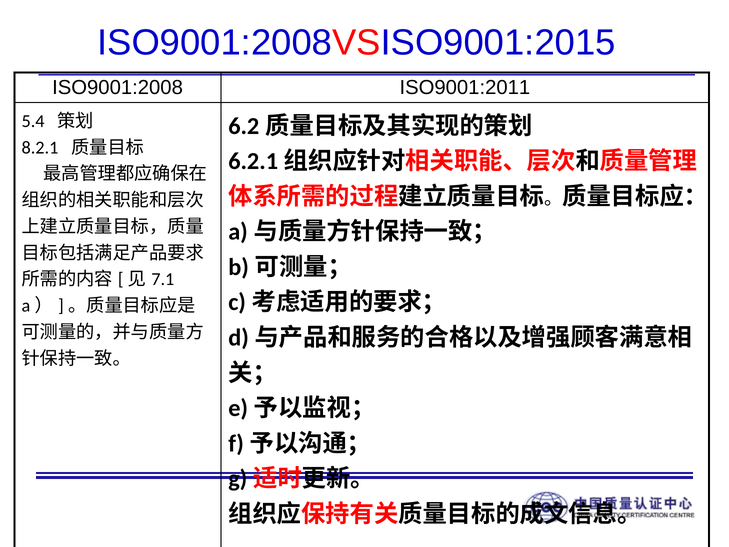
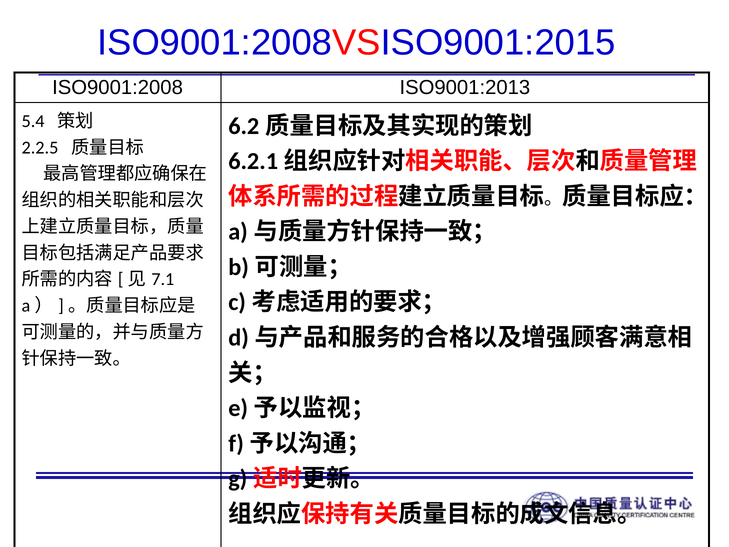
ISO9001:2011: ISO9001:2011 -> ISO9001:2013 (465, 88)
8.2.1: 8.2.1 -> 2.2.5 (40, 147)
